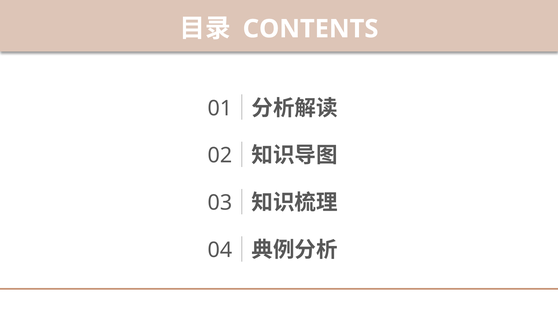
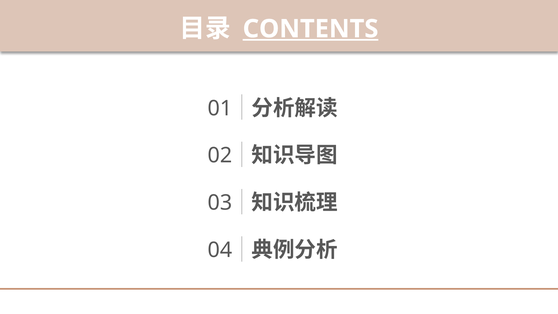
CONTENTS underline: none -> present (311, 29)
